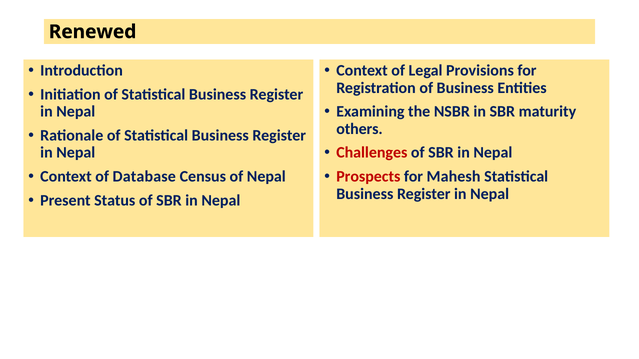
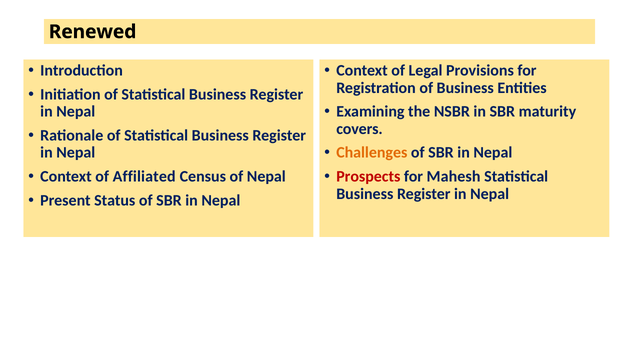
others: others -> covers (359, 129)
Challenges colour: red -> orange (372, 153)
Database: Database -> Affiliated (144, 177)
